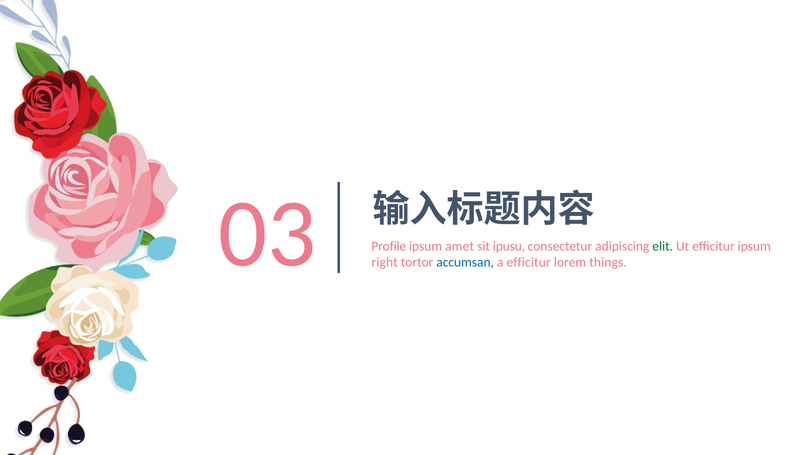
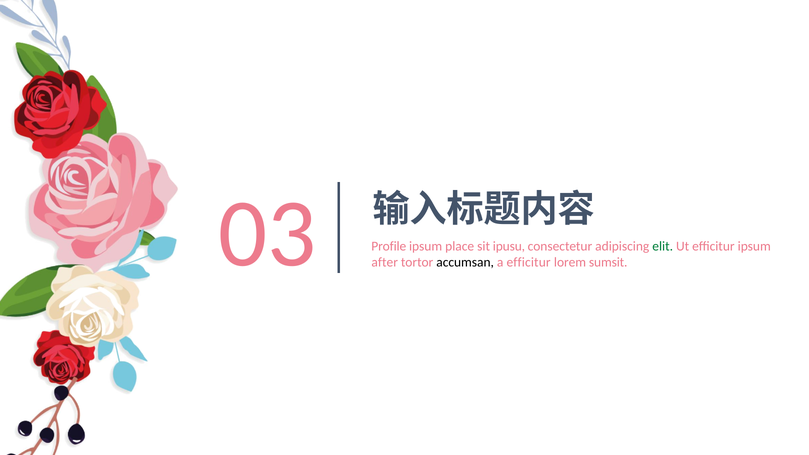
amet: amet -> place (460, 246)
right: right -> after (385, 262)
accumsan colour: blue -> black (465, 262)
things: things -> sumsit (608, 262)
